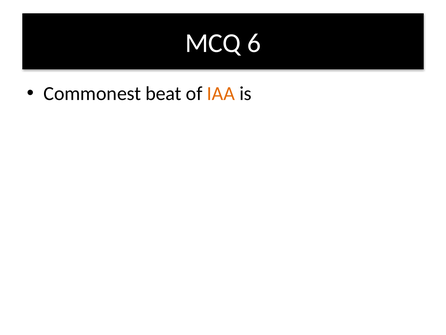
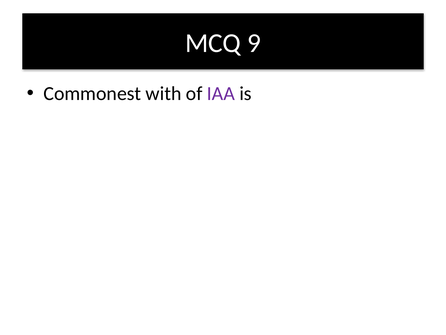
6: 6 -> 9 (254, 43)
beat: beat -> with (164, 94)
IAA colour: orange -> purple (221, 94)
